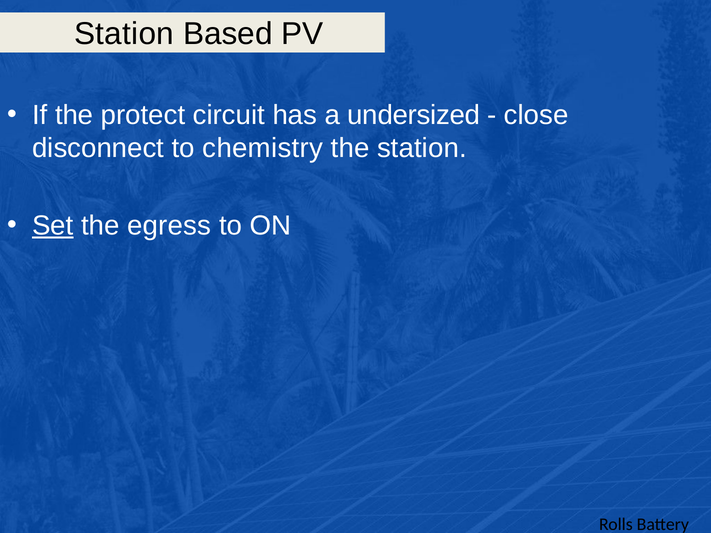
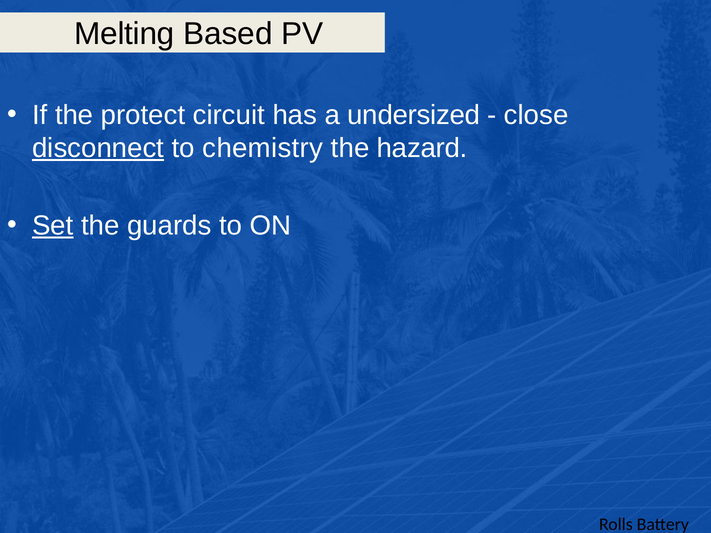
Station: Station -> Melting (124, 34)
disconnect underline: none -> present (98, 148)
the station: station -> hazard (422, 148)
egress: egress -> guards (169, 226)
